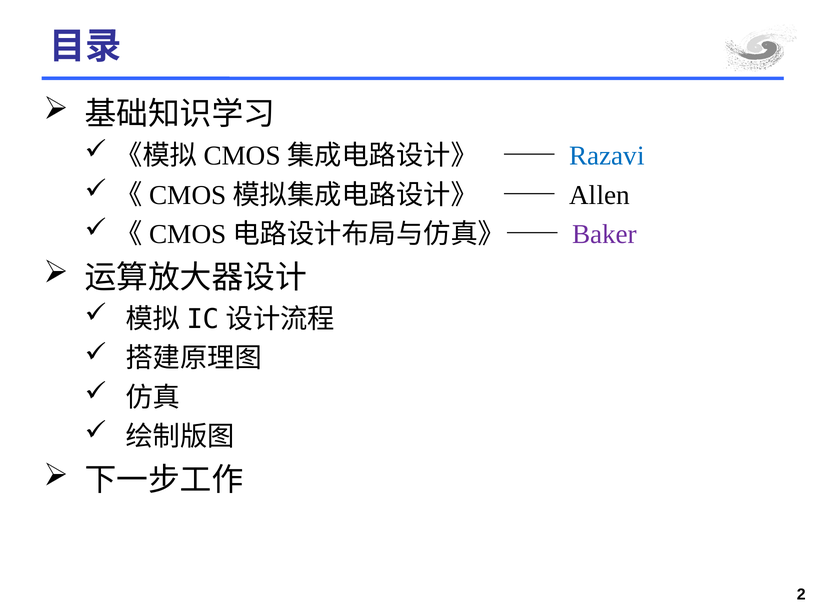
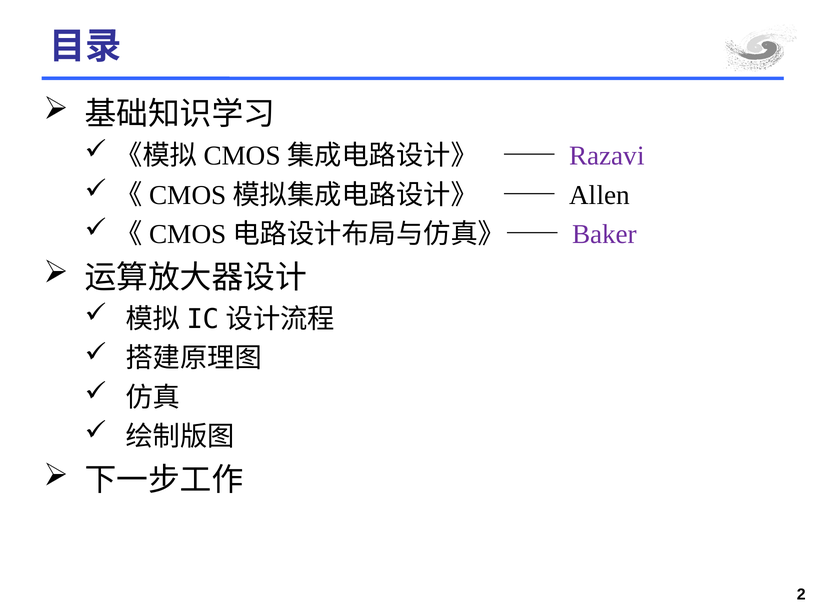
Razavi colour: blue -> purple (607, 156)
